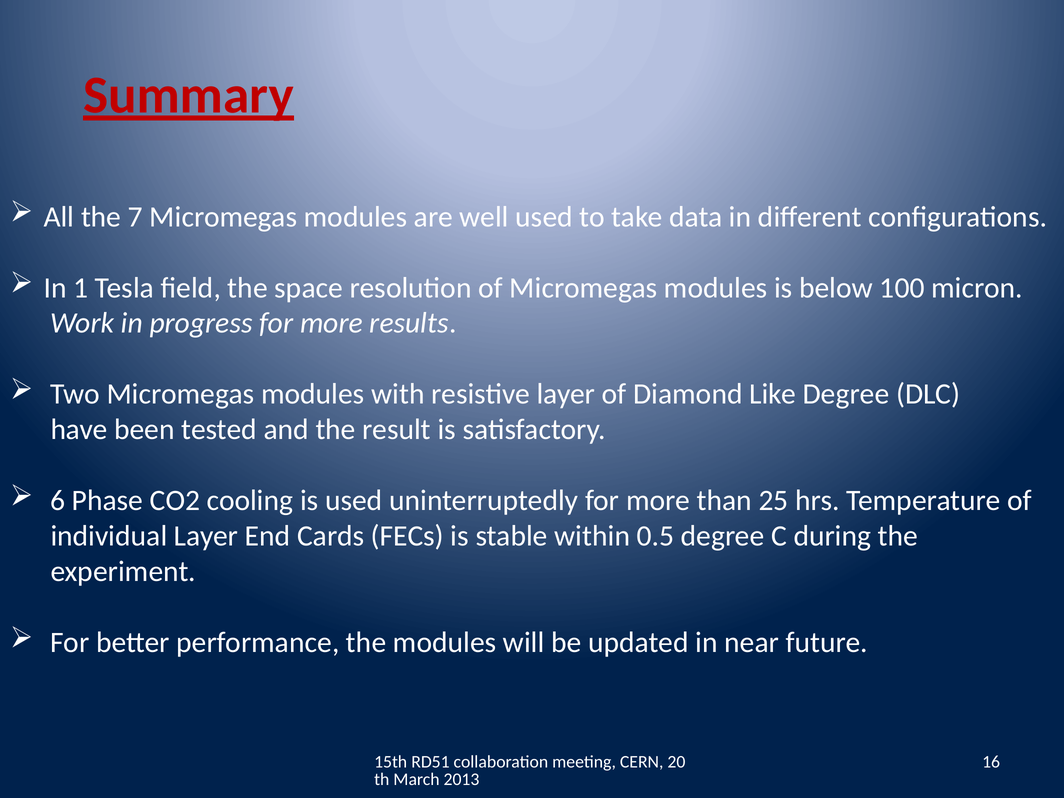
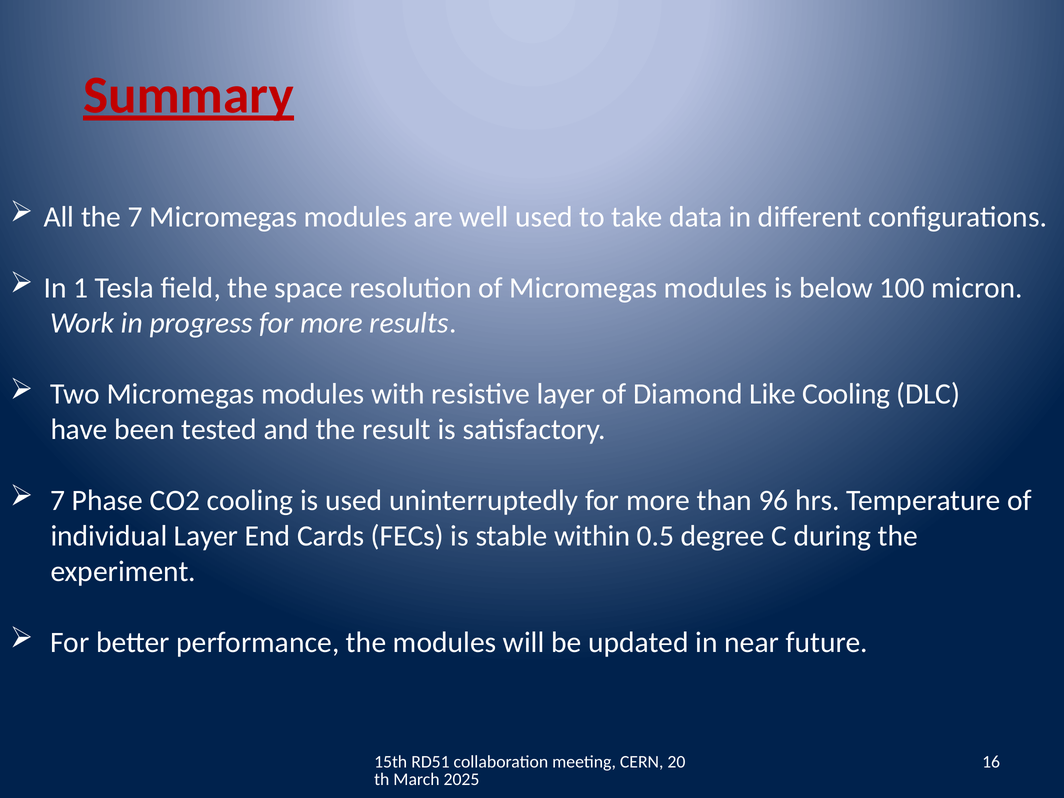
Like Degree: Degree -> Cooling (846, 394)
6: 6 -> 7 (58, 501)
25: 25 -> 96 (774, 501)
2013: 2013 -> 2025 (461, 780)
